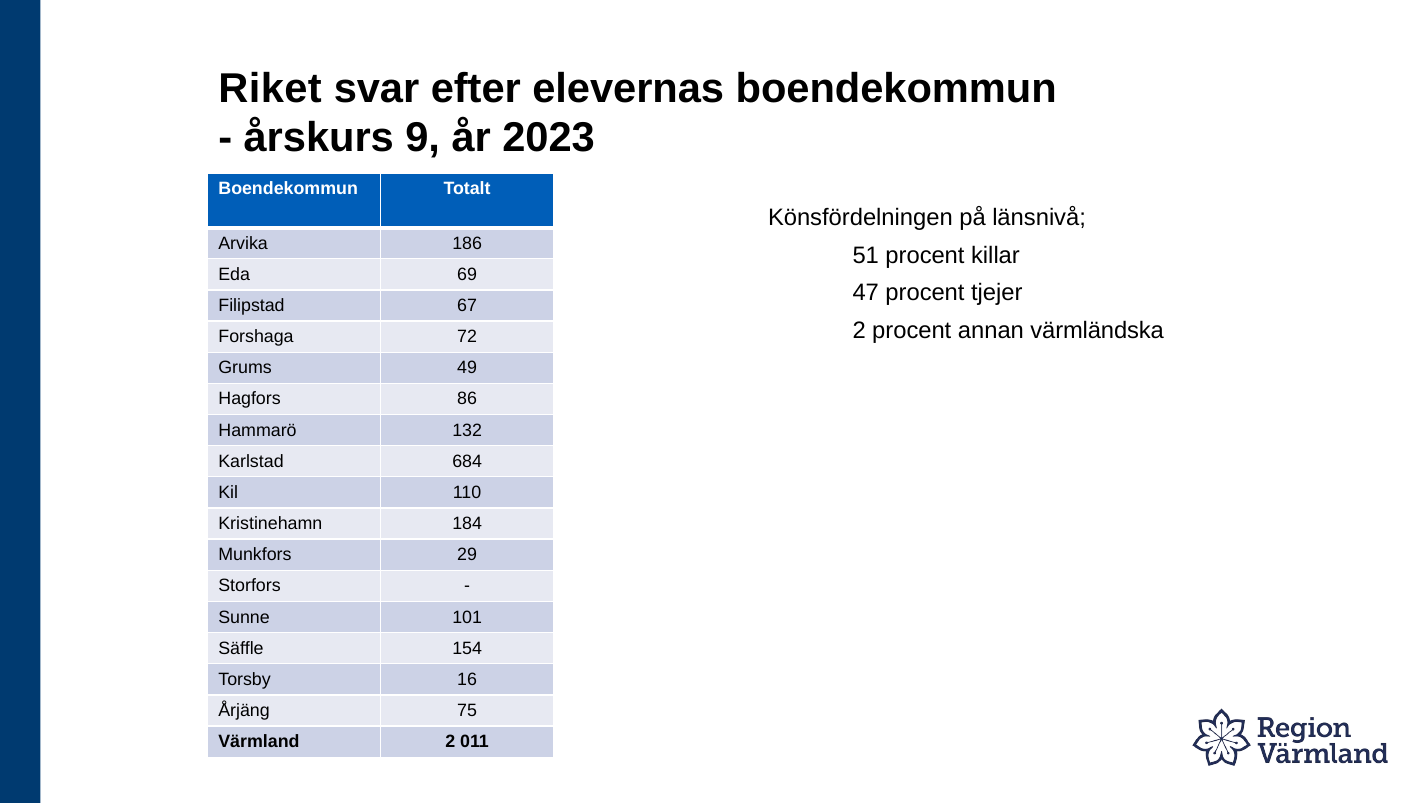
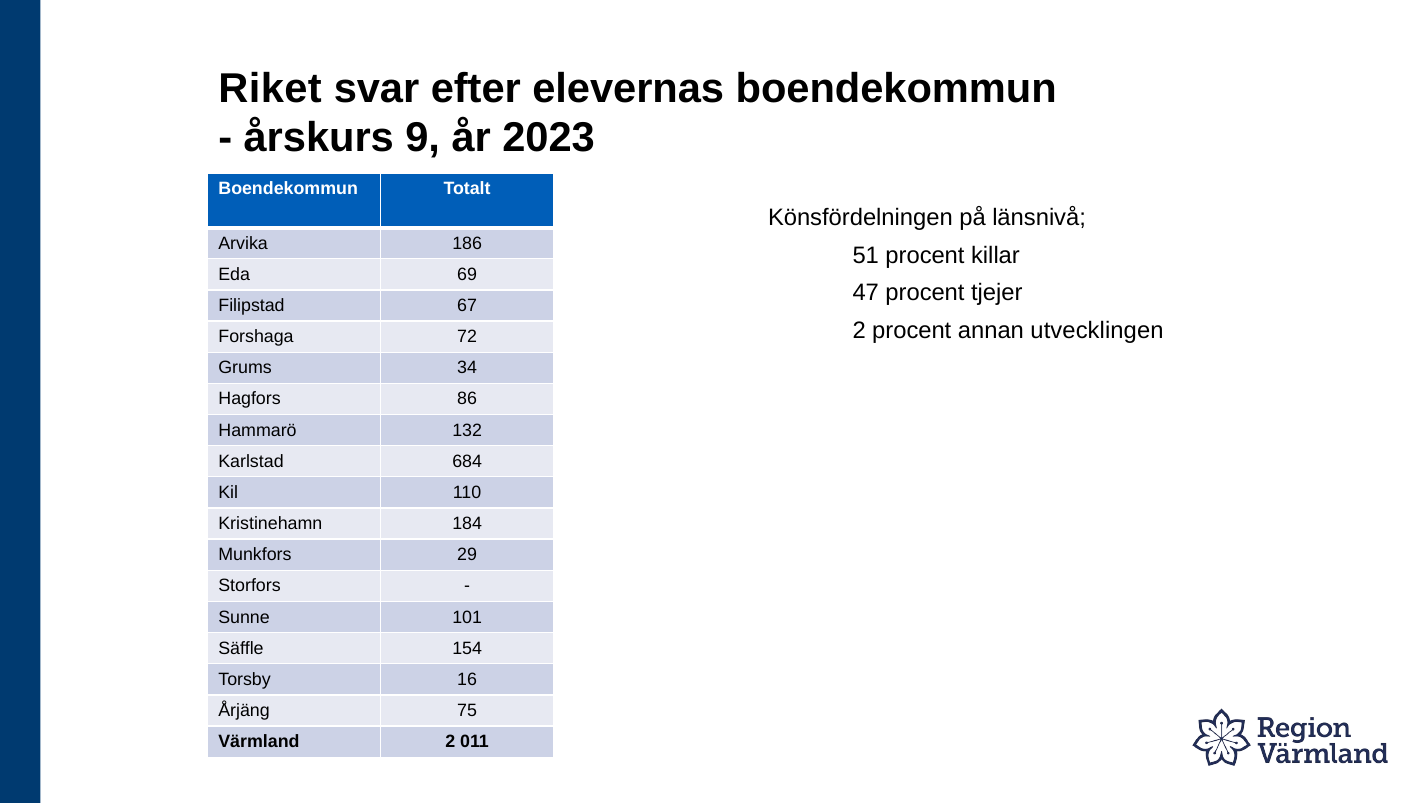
värmländska: värmländska -> utvecklingen (1097, 331)
49: 49 -> 34 (467, 368)
